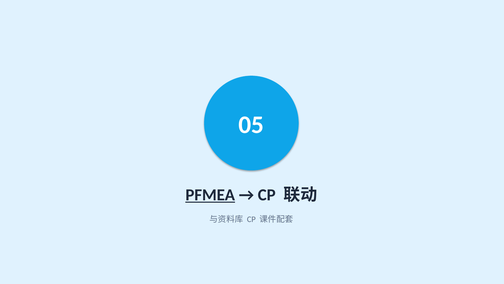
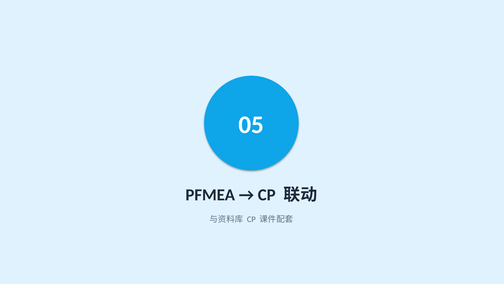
PFMEA underline: present -> none (210, 195)
